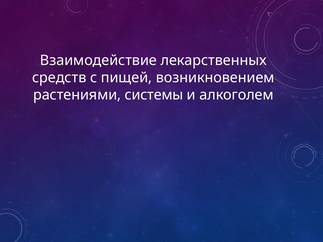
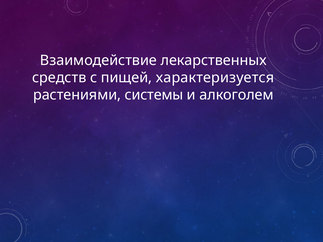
возникновением: возникновением -> характеризуется (215, 78)
